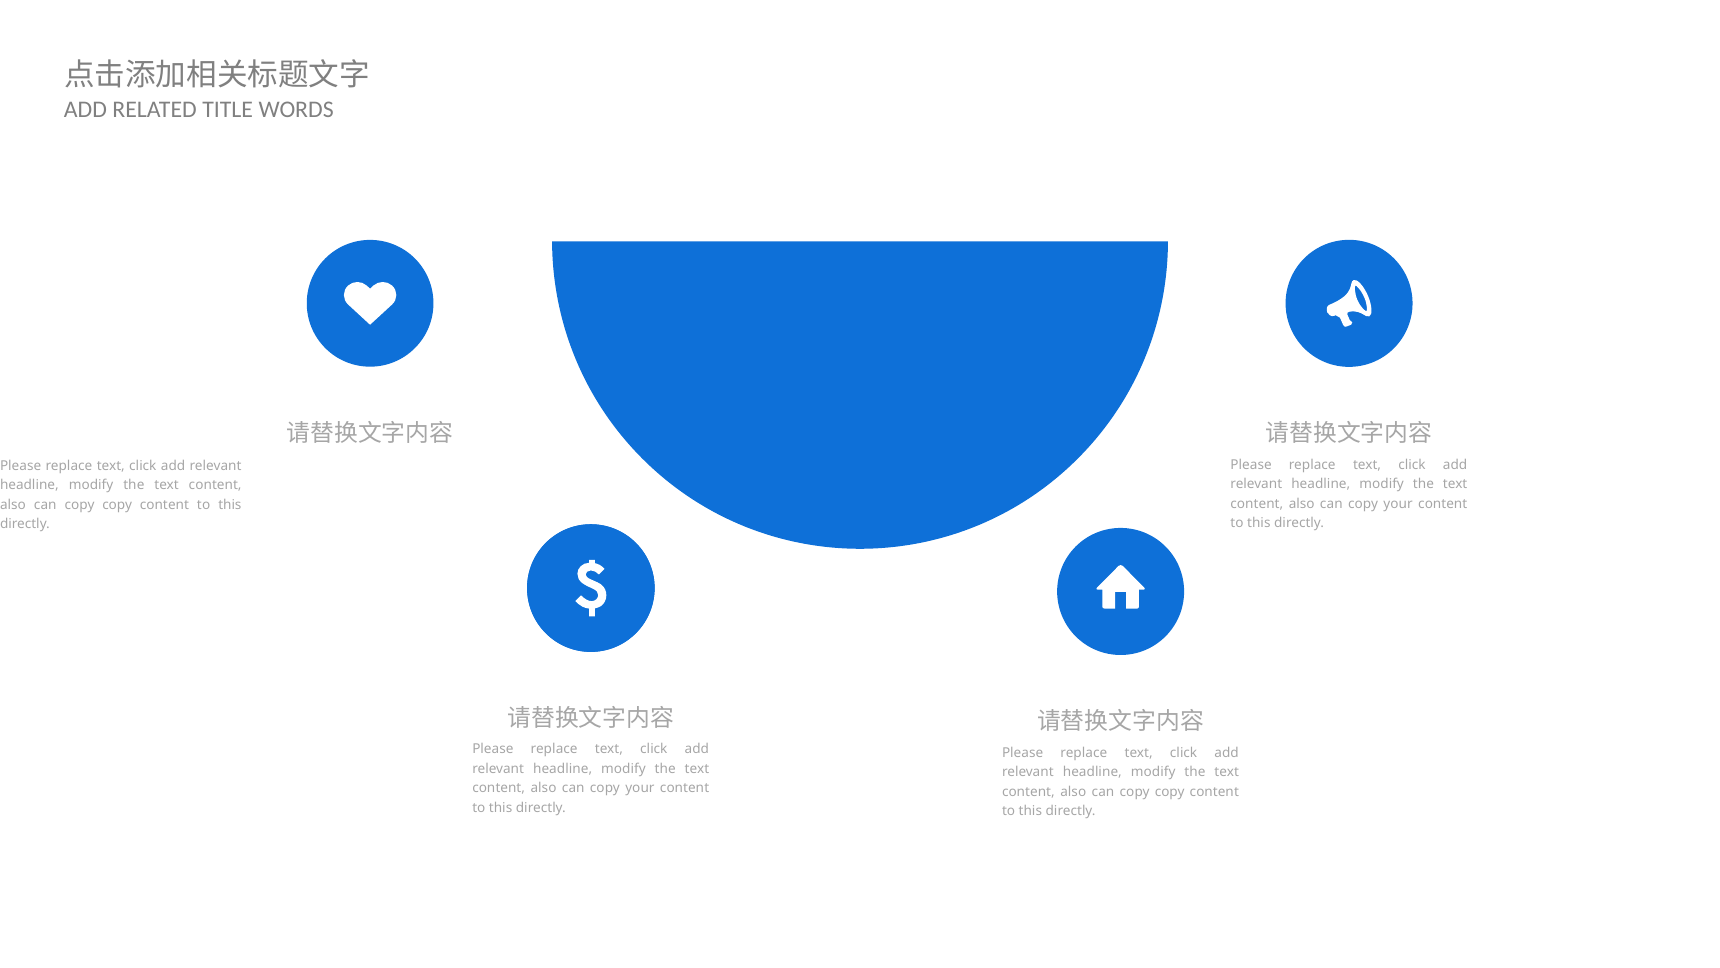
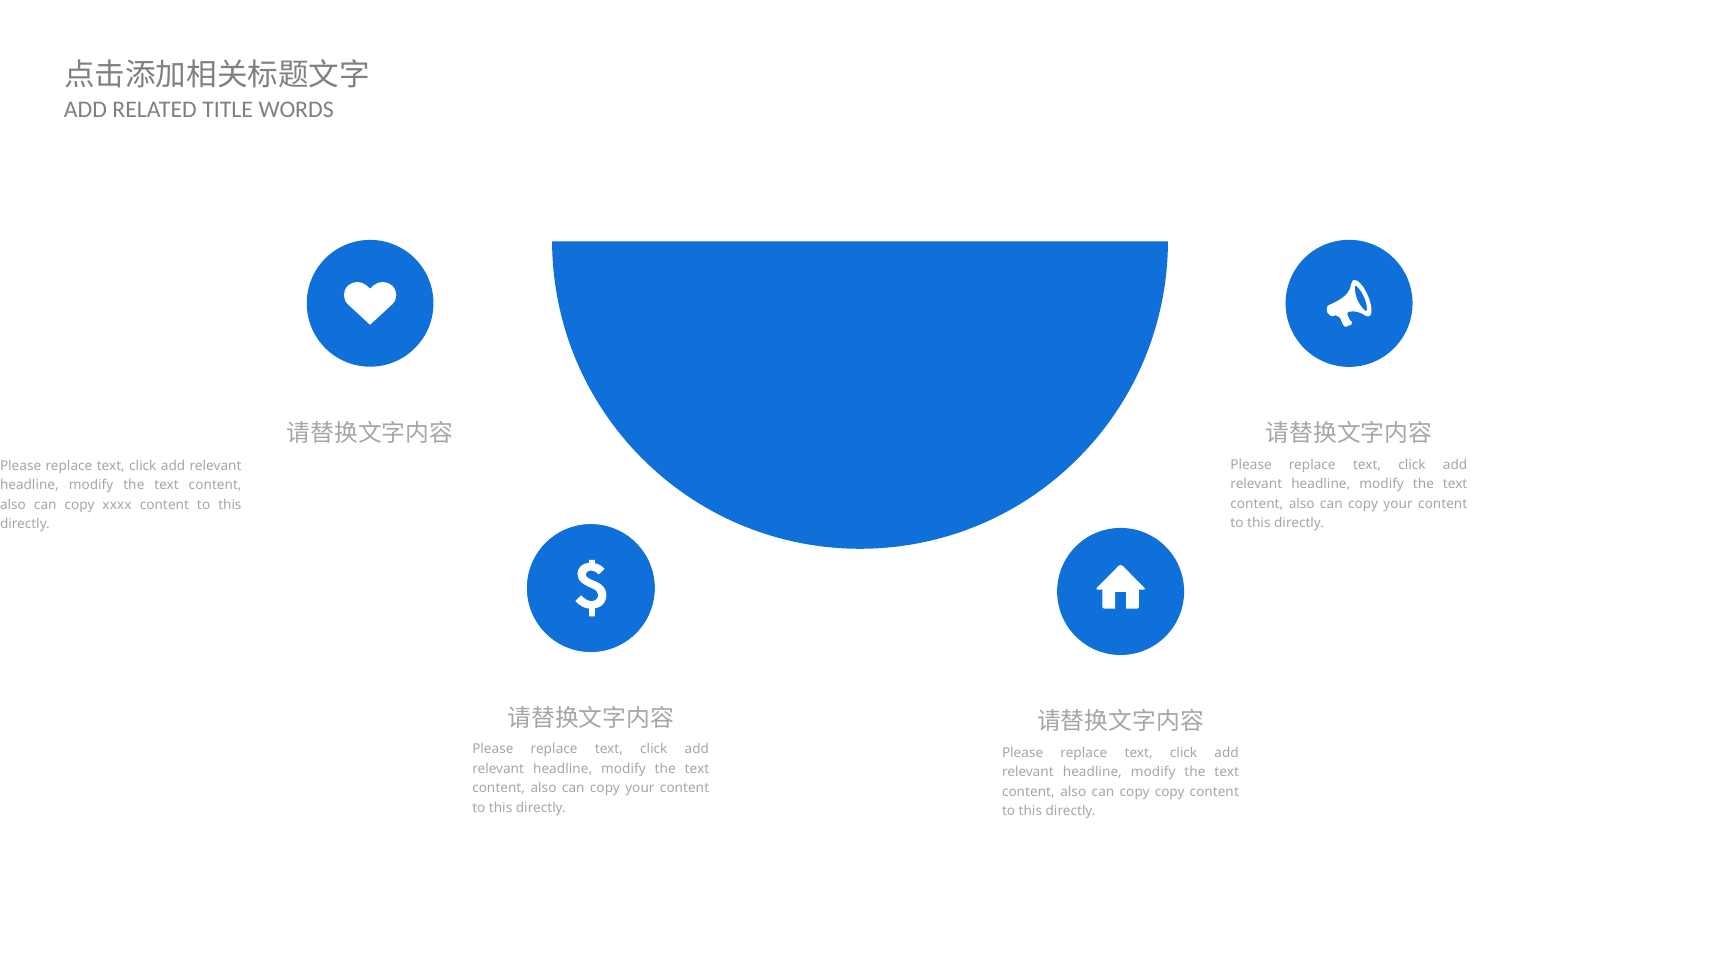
copy: copy -> xxxx (117, 504)
